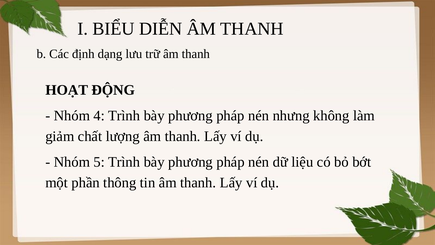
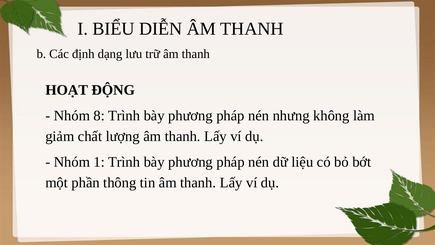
4: 4 -> 8 (99, 115)
5: 5 -> 1 (99, 162)
